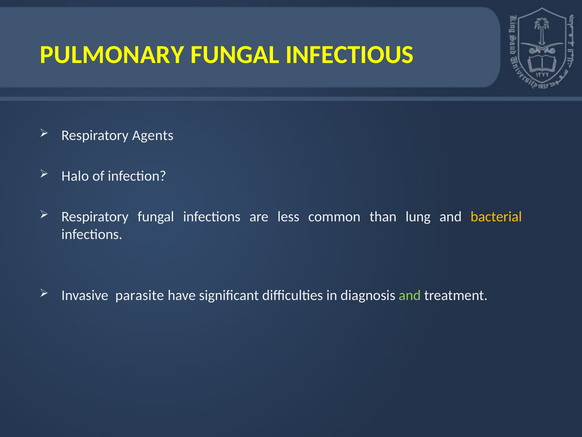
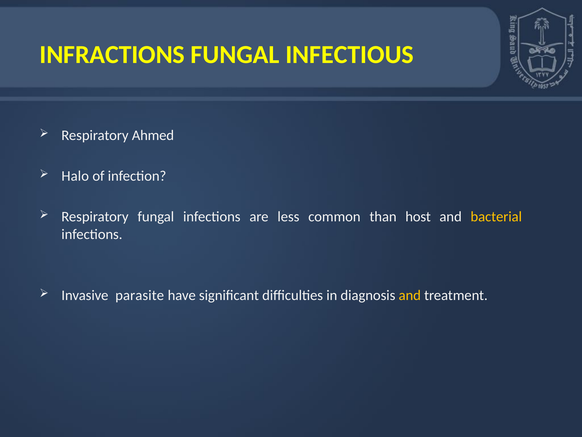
PULMONARY: PULMONARY -> INFRACTIONS (112, 54)
Agents: Agents -> Ahmed (153, 135)
lung: lung -> host (418, 217)
and colour: light green -> yellow (410, 295)
